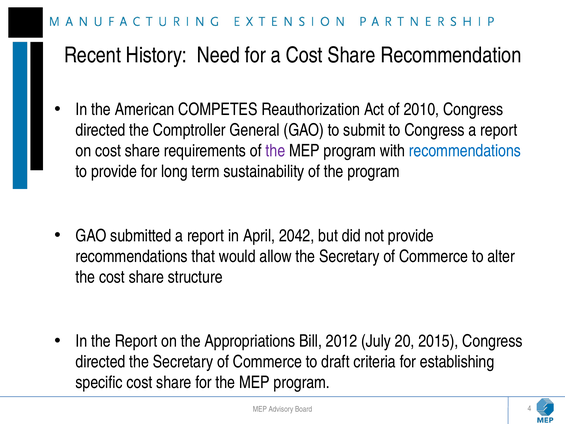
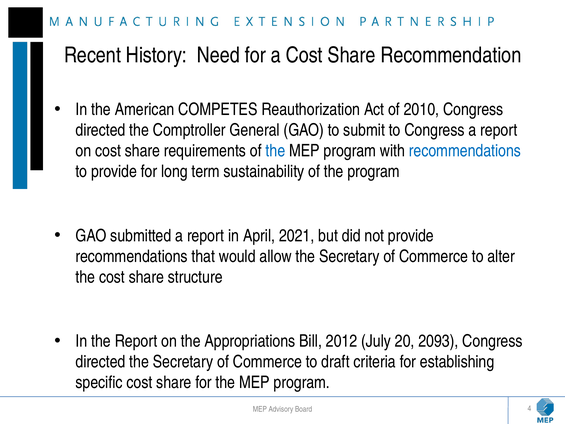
the colour: purple -> blue (275, 151)
2042: 2042 -> 2021 (297, 236)
2015: 2015 -> 2093 (438, 341)
